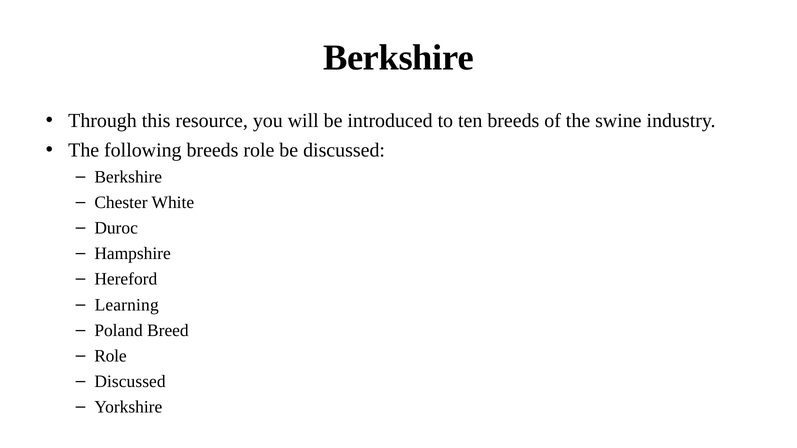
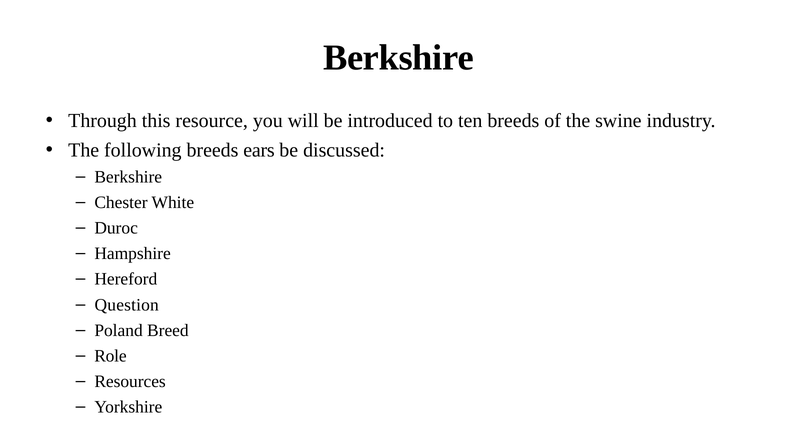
breeds role: role -> ears (259, 150)
Learning: Learning -> Question (127, 305)
Discussed: Discussed -> Resources (130, 382)
